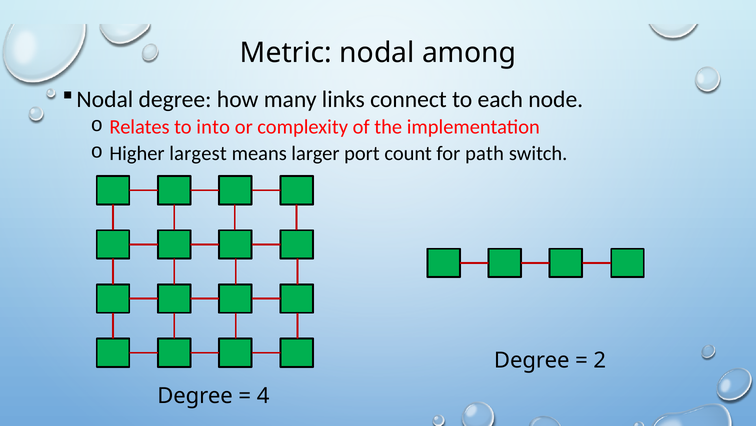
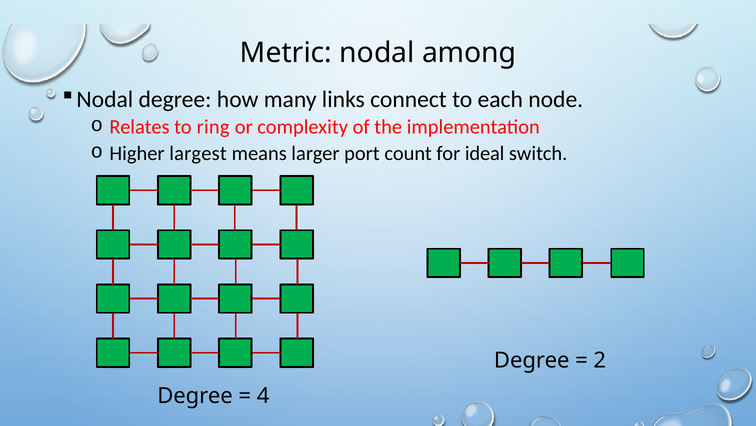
into: into -> ring (213, 127)
path: path -> ideal (485, 153)
